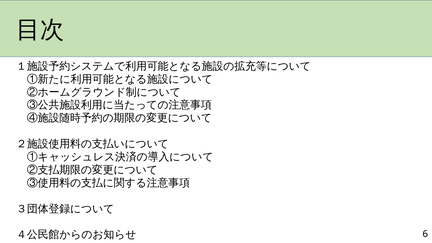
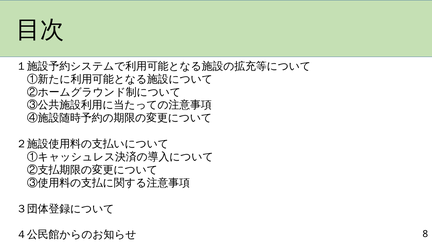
6: 6 -> 8 (425, 234)
